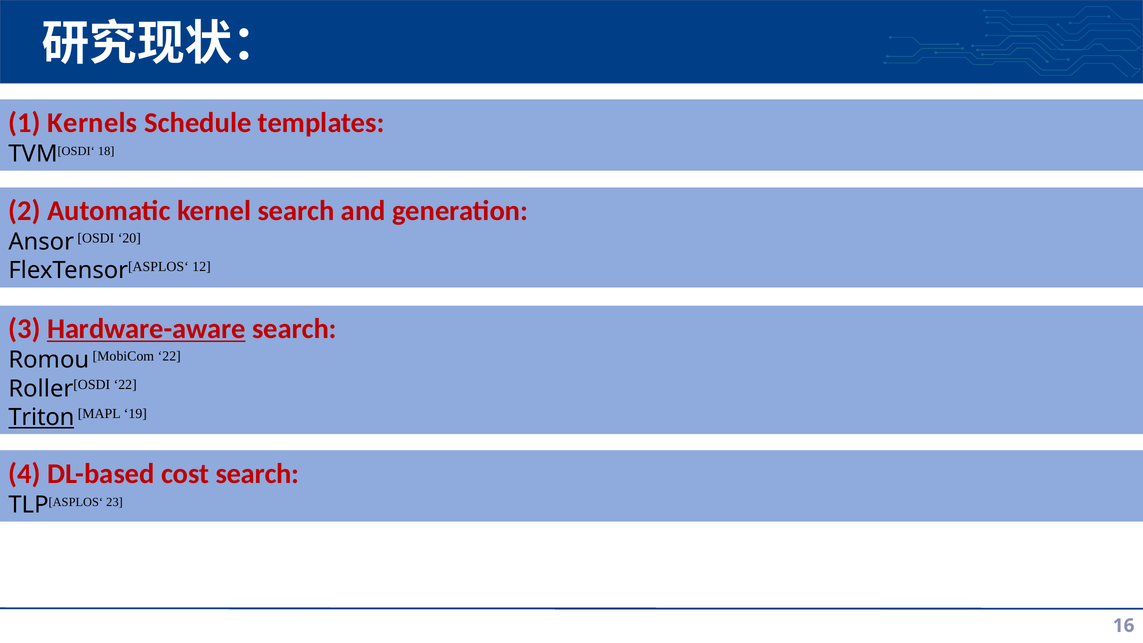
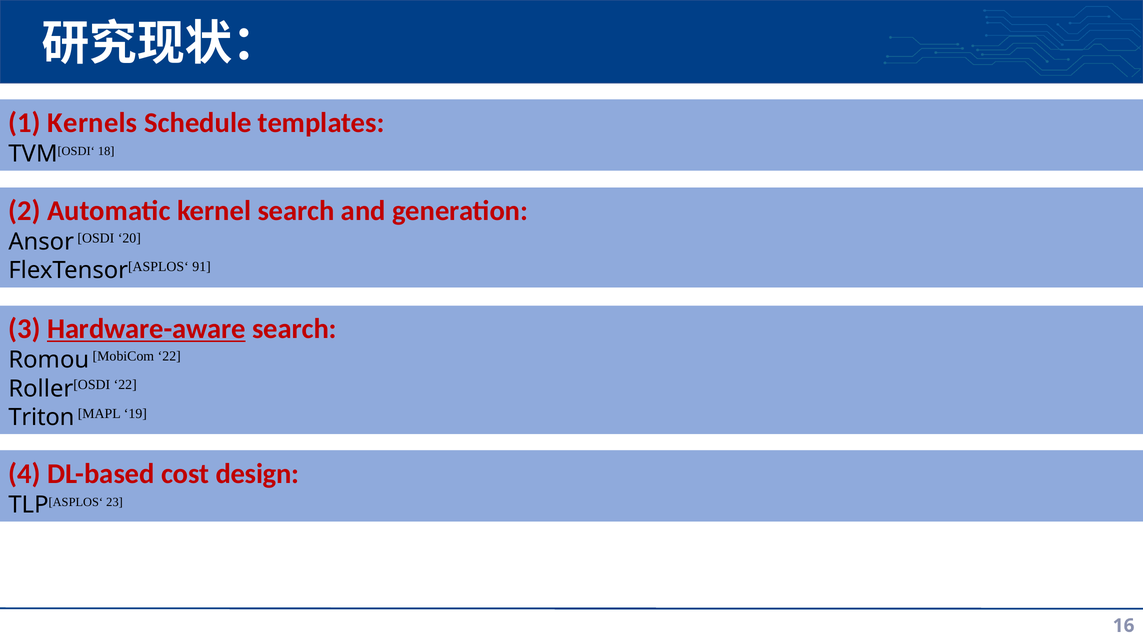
12: 12 -> 91 (202, 267)
Triton underline: present -> none (41, 417)
cost search: search -> design (257, 474)
